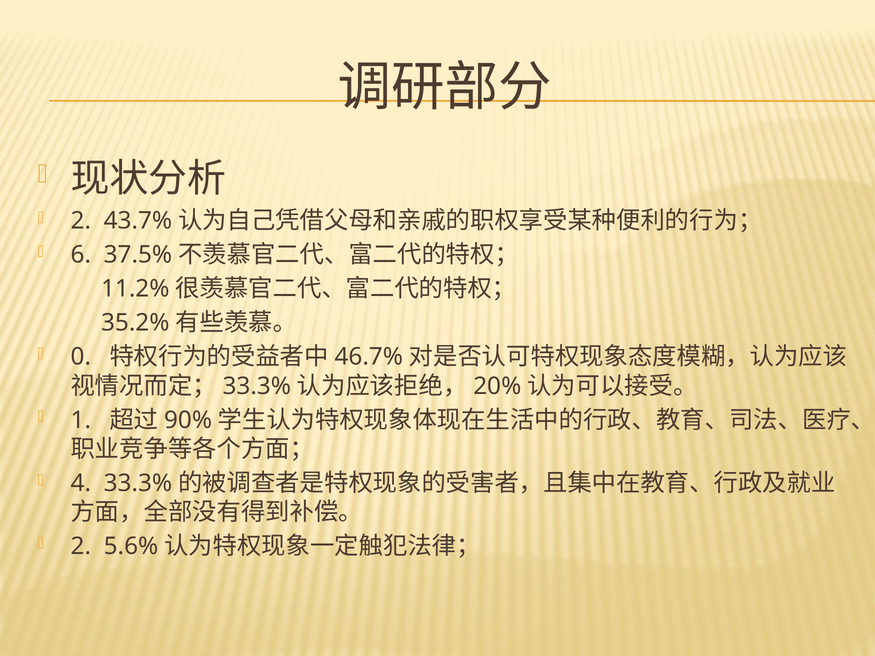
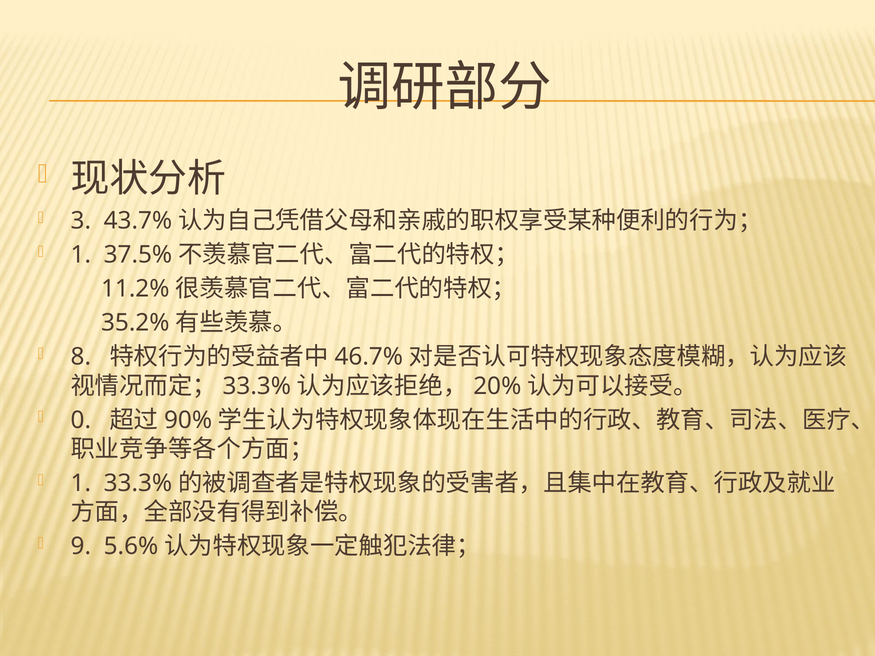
2: 2 -> 3 (81, 221)
6: 6 -> 1 (81, 255)
0: 0 -> 8 (81, 357)
1: 1 -> 0 (81, 420)
4: 4 -> 1 (81, 483)
2: 2 -> 9 (81, 547)
